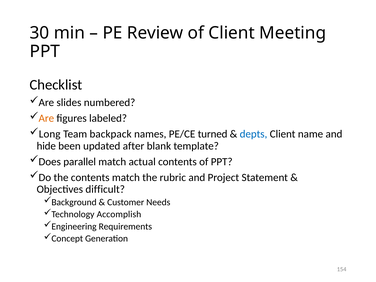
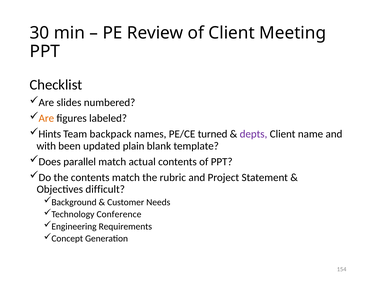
Long: Long -> Hints (50, 134)
depts colour: blue -> purple (254, 134)
hide: hide -> with (46, 146)
after: after -> plain (134, 146)
Accomplish: Accomplish -> Conference (119, 214)
